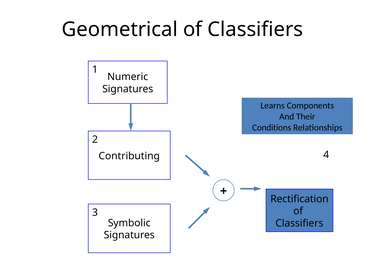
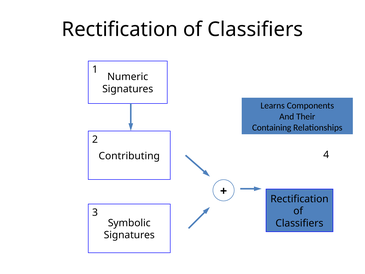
Geometrical: Geometrical -> Rectification (120, 29)
Conditions: Conditions -> Containing (272, 127)
